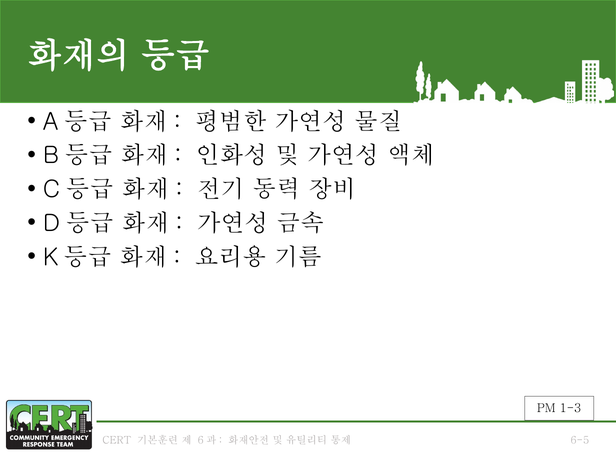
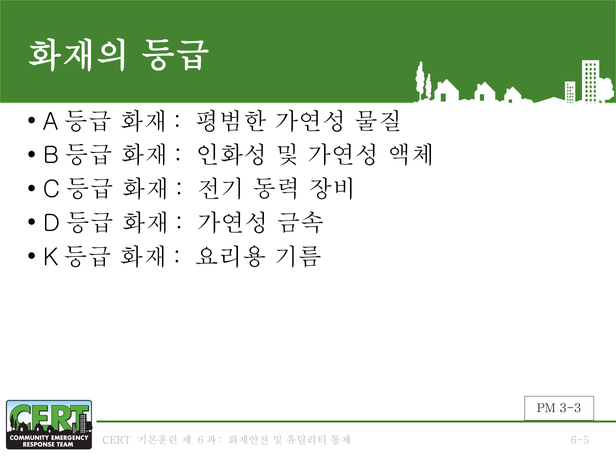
1-3: 1-3 -> 3-3 (570, 408)
